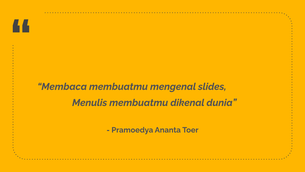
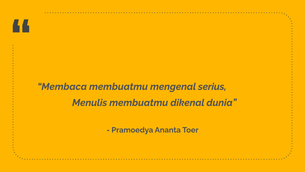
slides: slides -> serius (212, 86)
